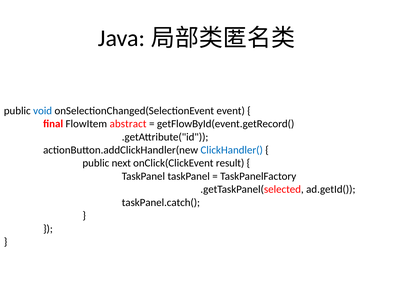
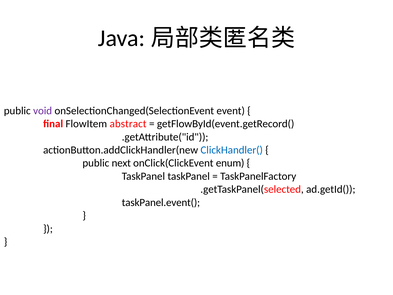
void colour: blue -> purple (43, 111)
result: result -> enum (230, 163)
taskPanel.catch(: taskPanel.catch( -> taskPanel.event( (161, 202)
